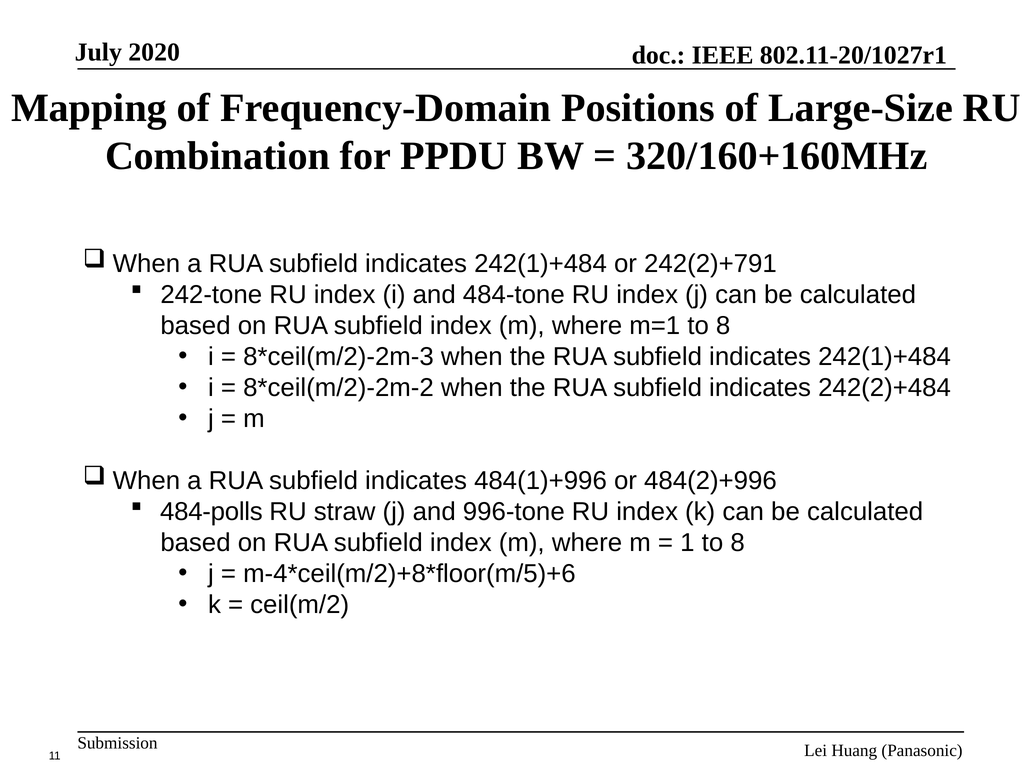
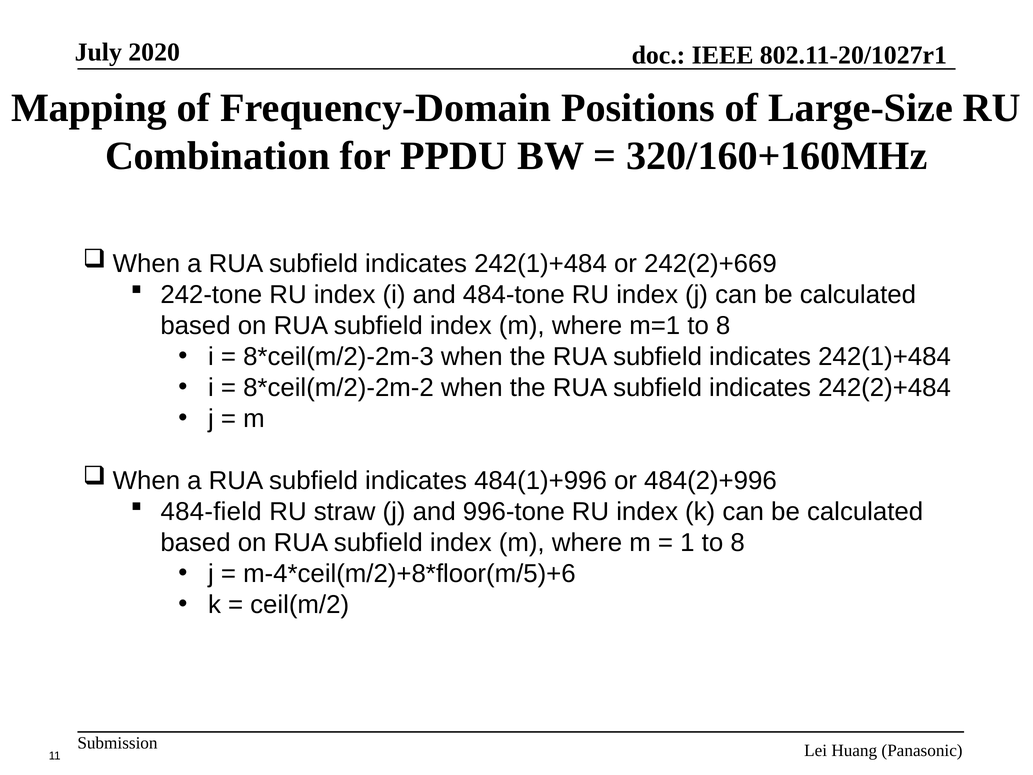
242(2)+791: 242(2)+791 -> 242(2)+669 (710, 263)
484-polls: 484-polls -> 484-field (211, 511)
